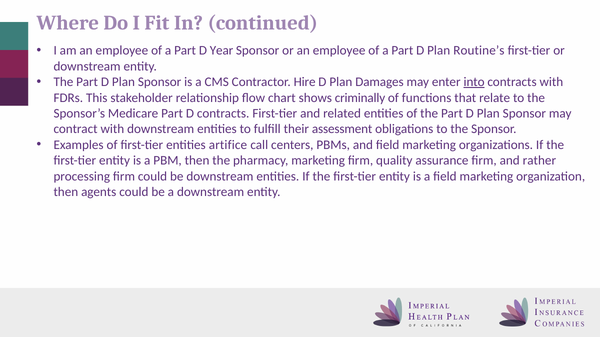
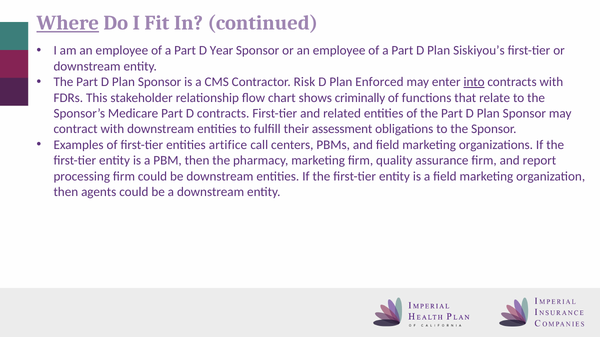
Where underline: none -> present (68, 23)
Routine’s: Routine’s -> Siskiyou’s (479, 51)
Hire: Hire -> Risk (304, 82)
Damages: Damages -> Enforced (379, 82)
rather: rather -> report (539, 161)
